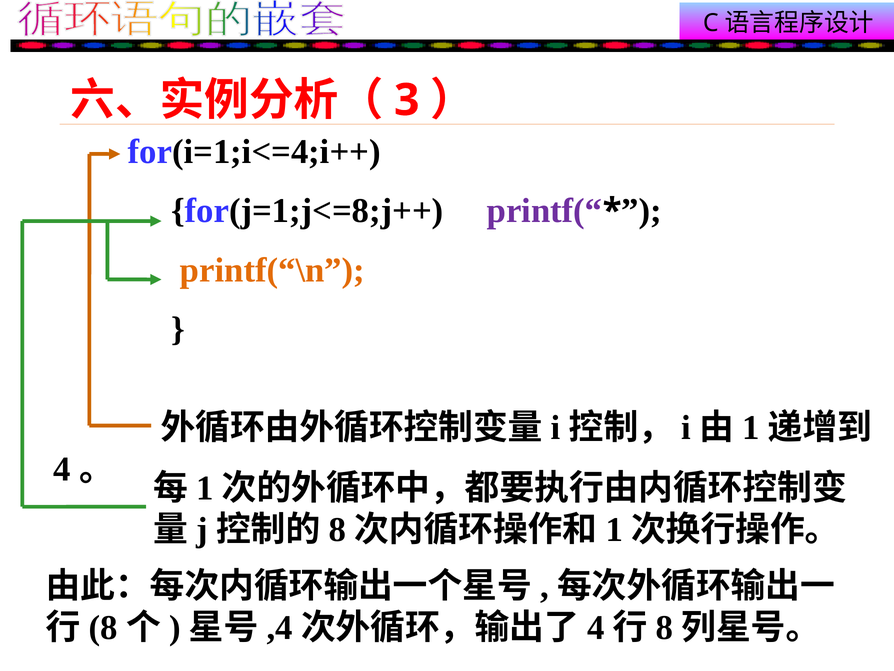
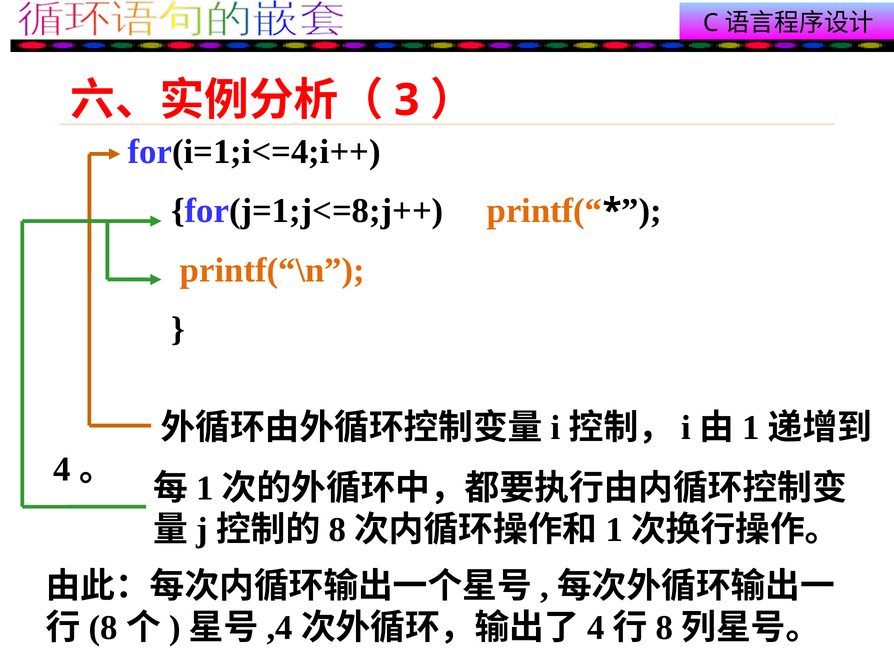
printf(“ colour: purple -> orange (545, 211)
